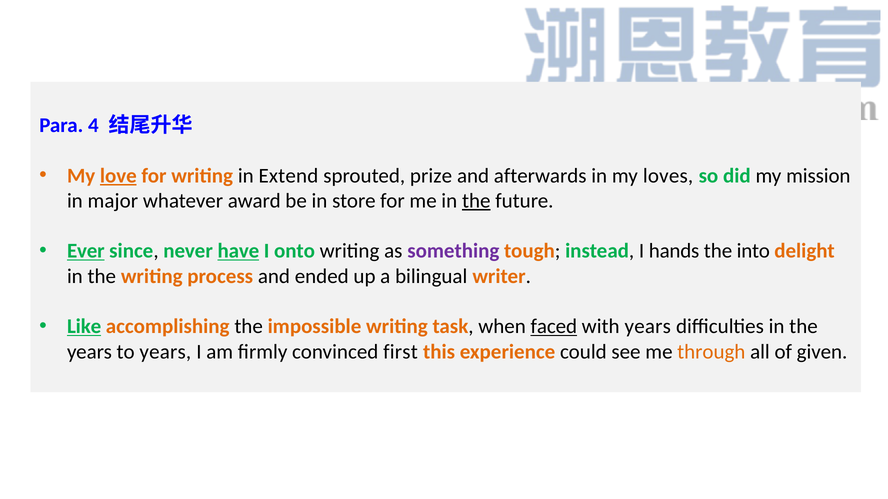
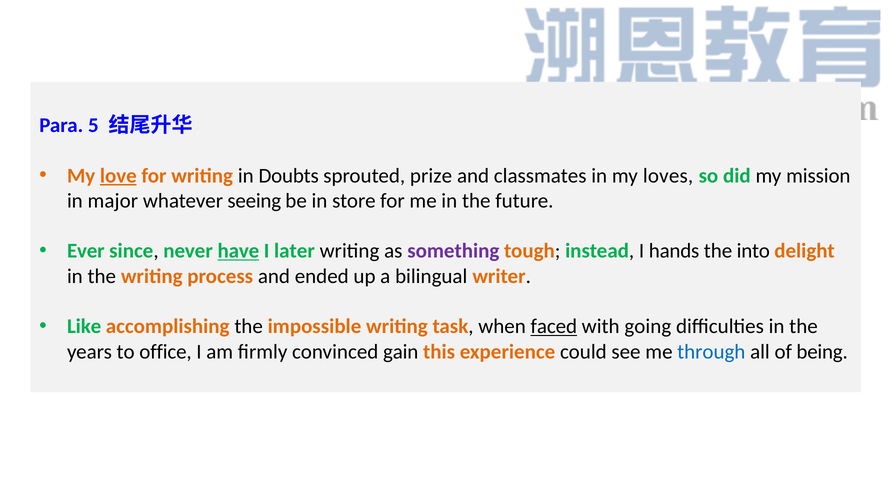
4: 4 -> 5 (93, 125)
Extend: Extend -> Doubts (289, 176)
afterwards: afterwards -> classmates (540, 176)
award: award -> seeing (254, 201)
the underline: present -> none (476, 201)
Ever underline: present -> none (86, 251)
onto: onto -> later (294, 251)
Like underline: present -> none (84, 327)
with years: years -> going (648, 327)
to years: years -> office (166, 352)
first: first -> gain (401, 352)
through colour: orange -> blue (711, 352)
given: given -> being (822, 352)
